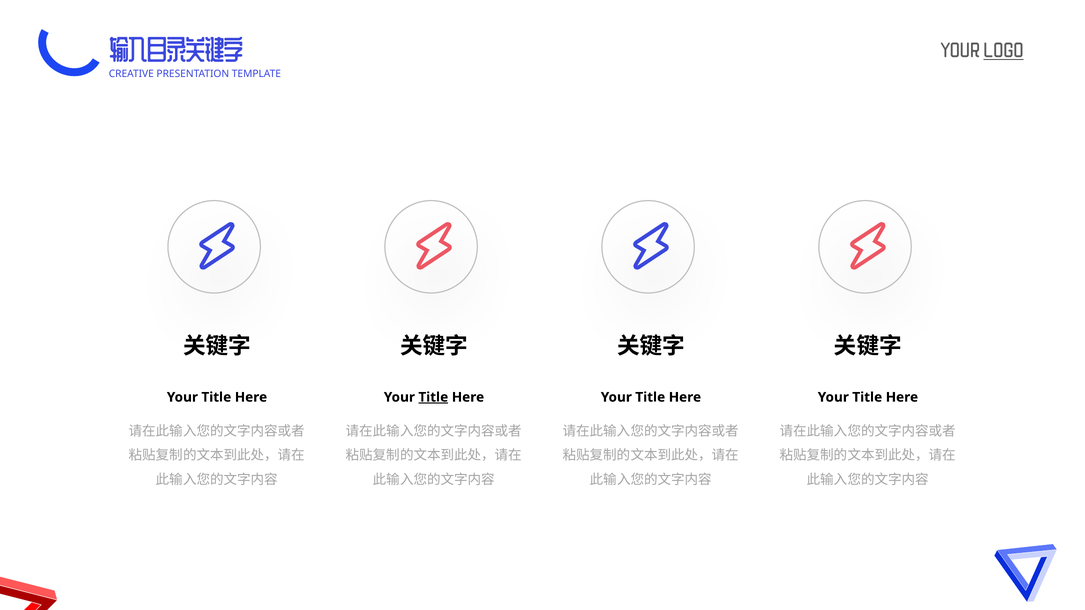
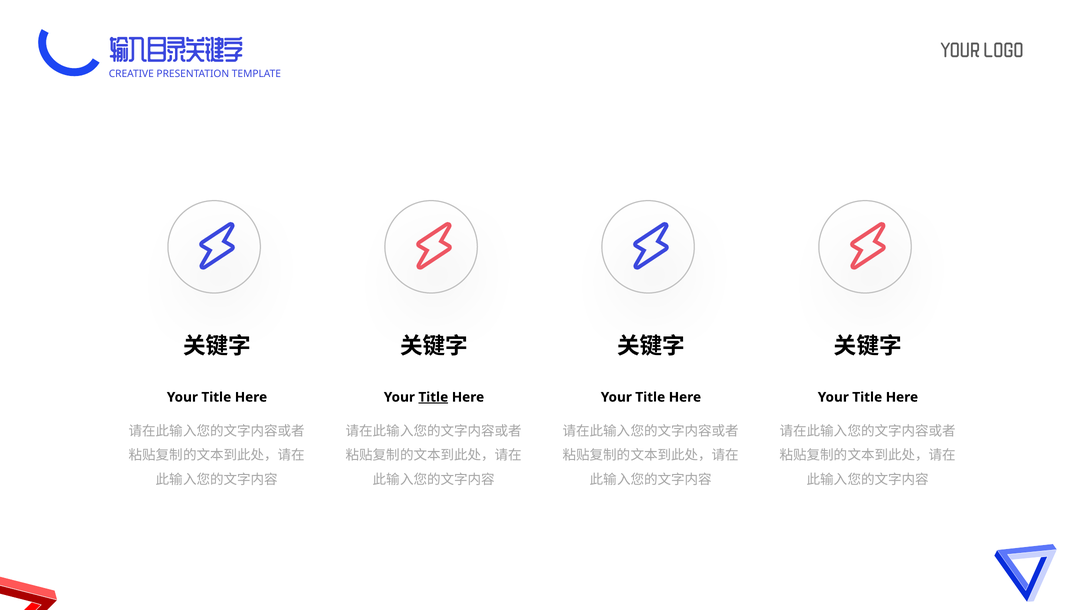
LOGO underline: present -> none (1004, 51)
